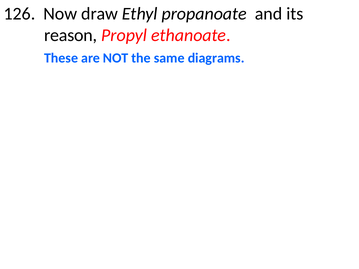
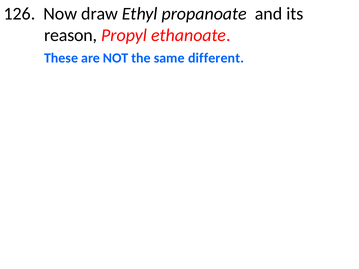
diagrams: diagrams -> different (216, 58)
